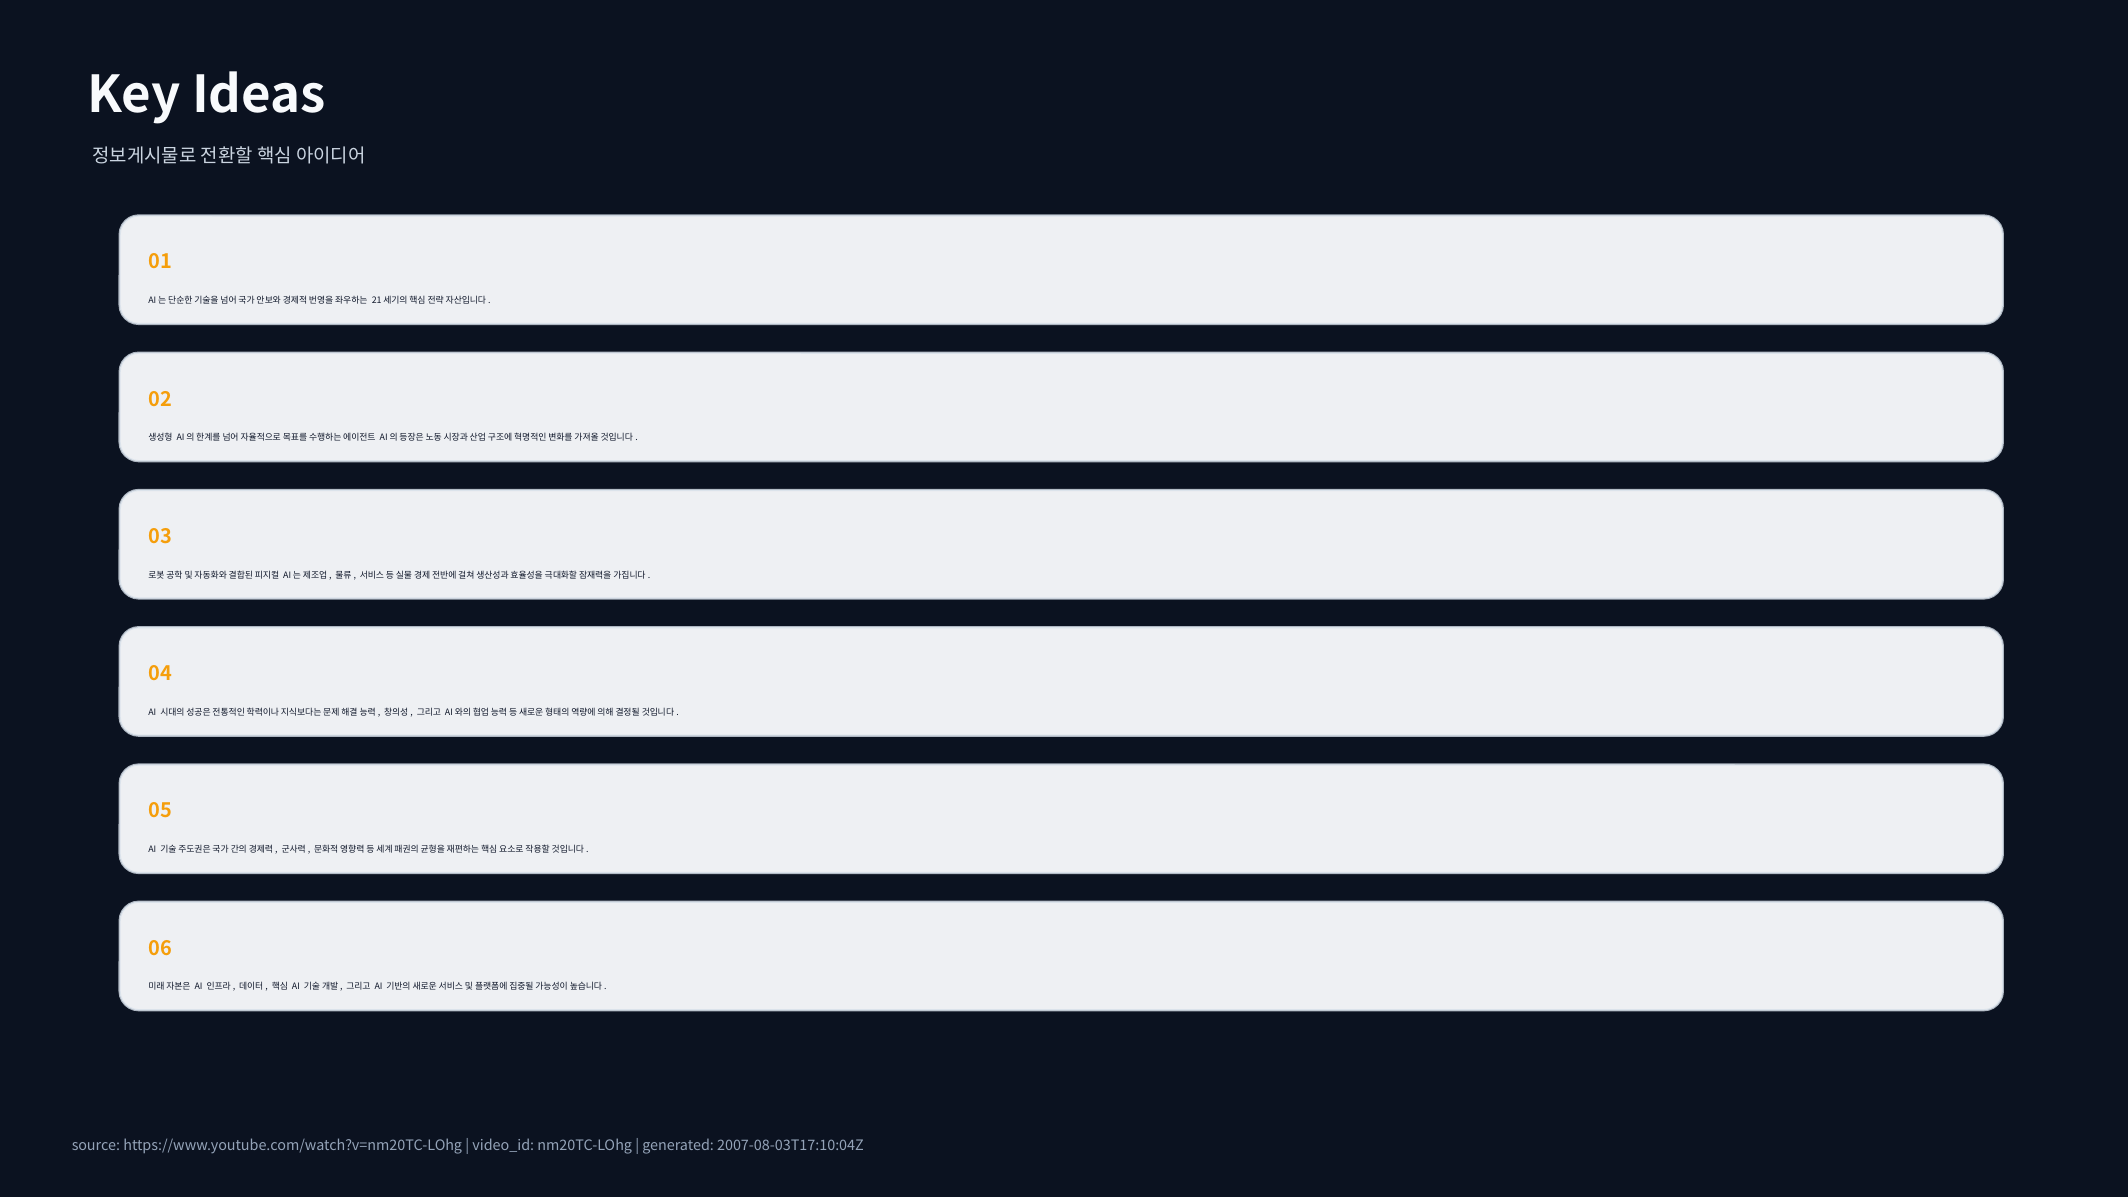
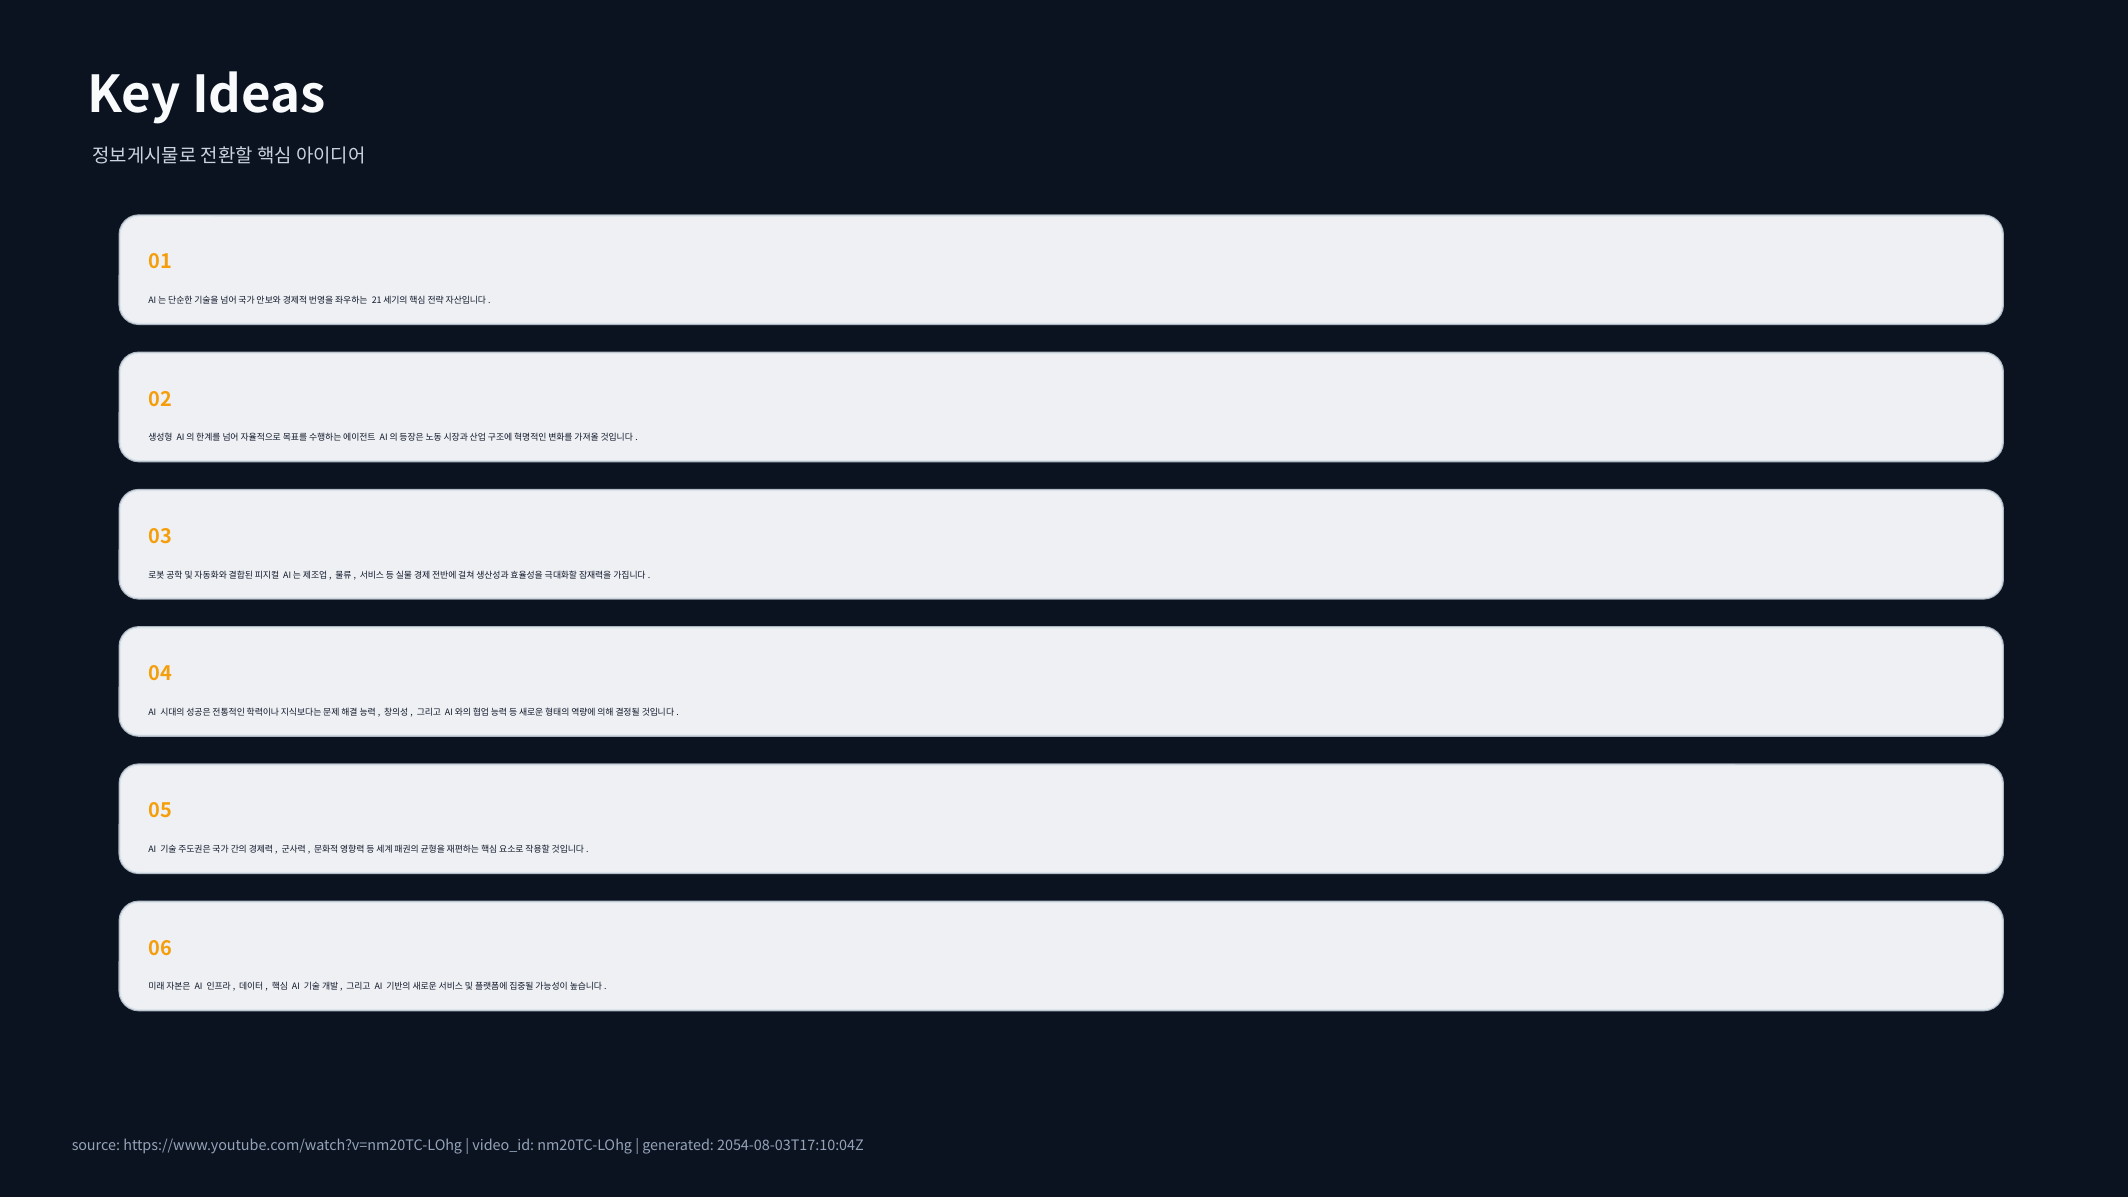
2007-08-03T17:10:04Z: 2007-08-03T17:10:04Z -> 2054-08-03T17:10:04Z (790, 1146)
